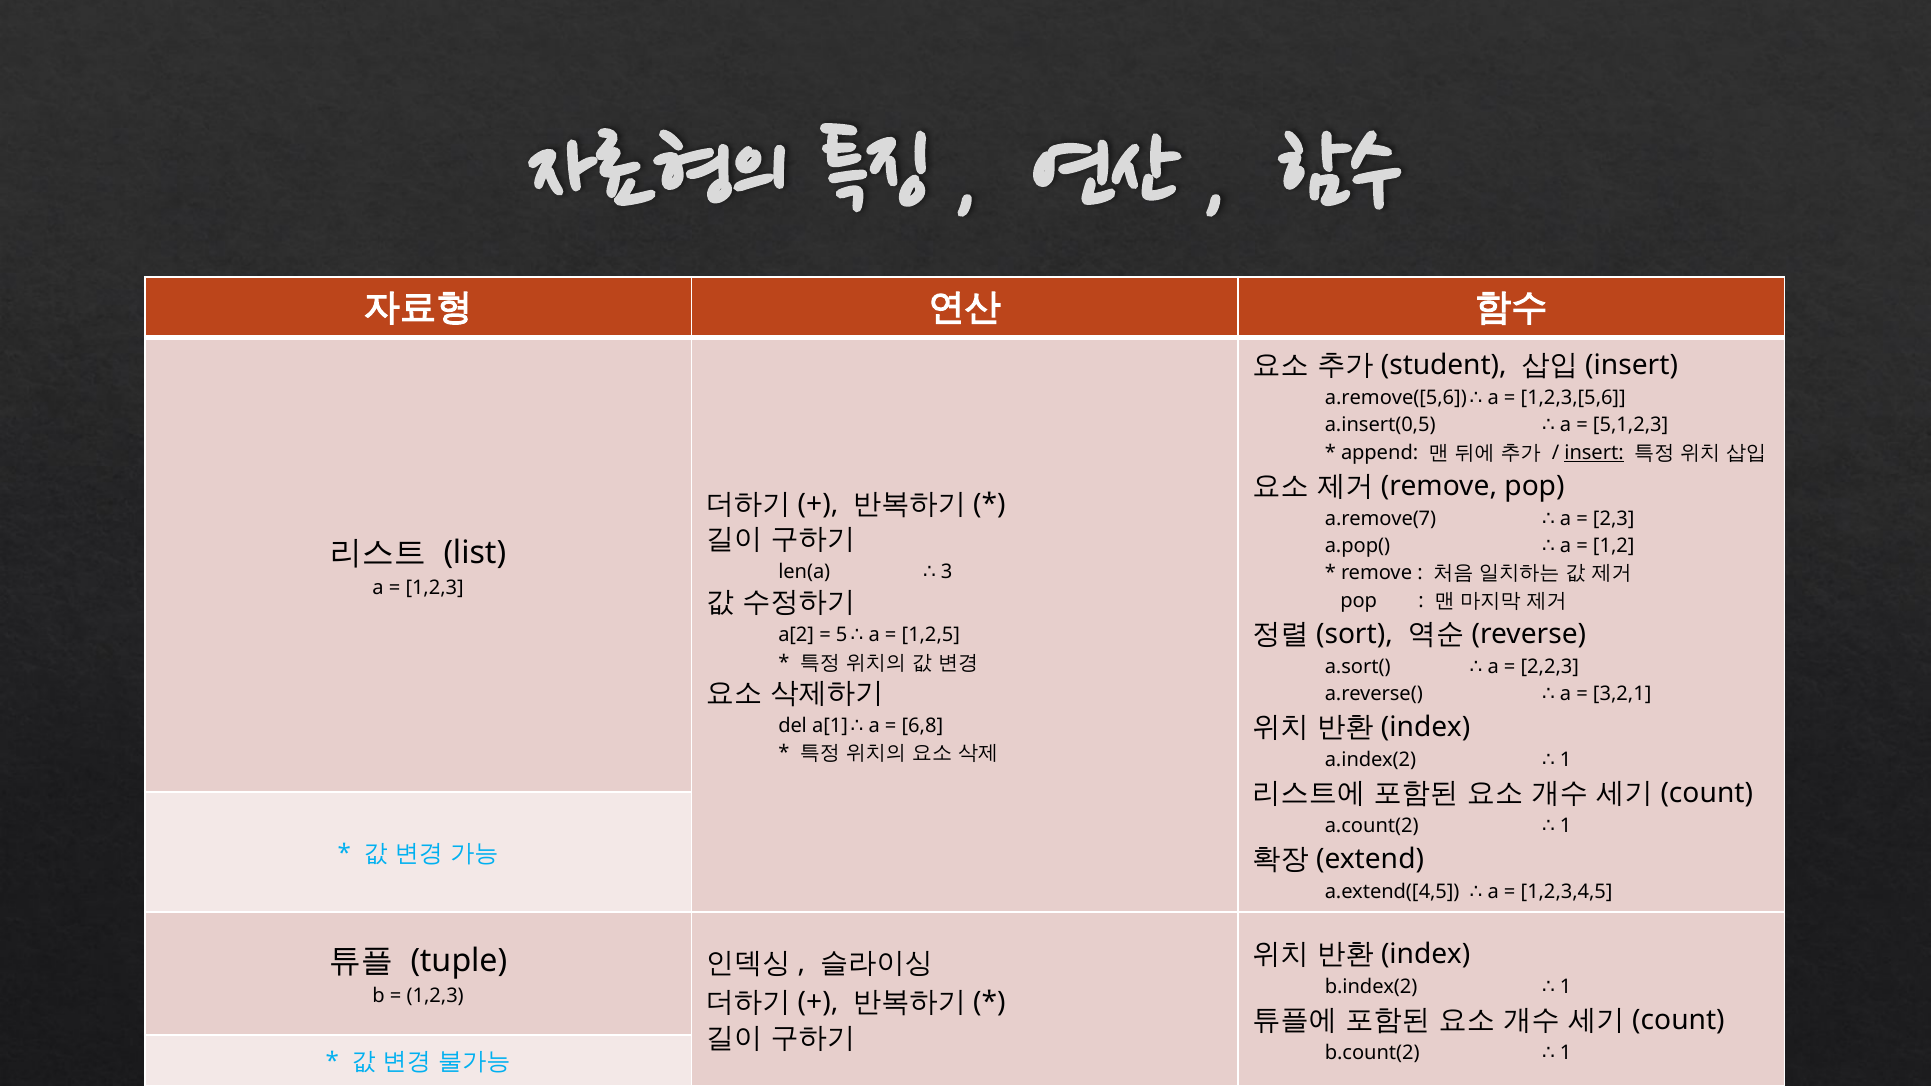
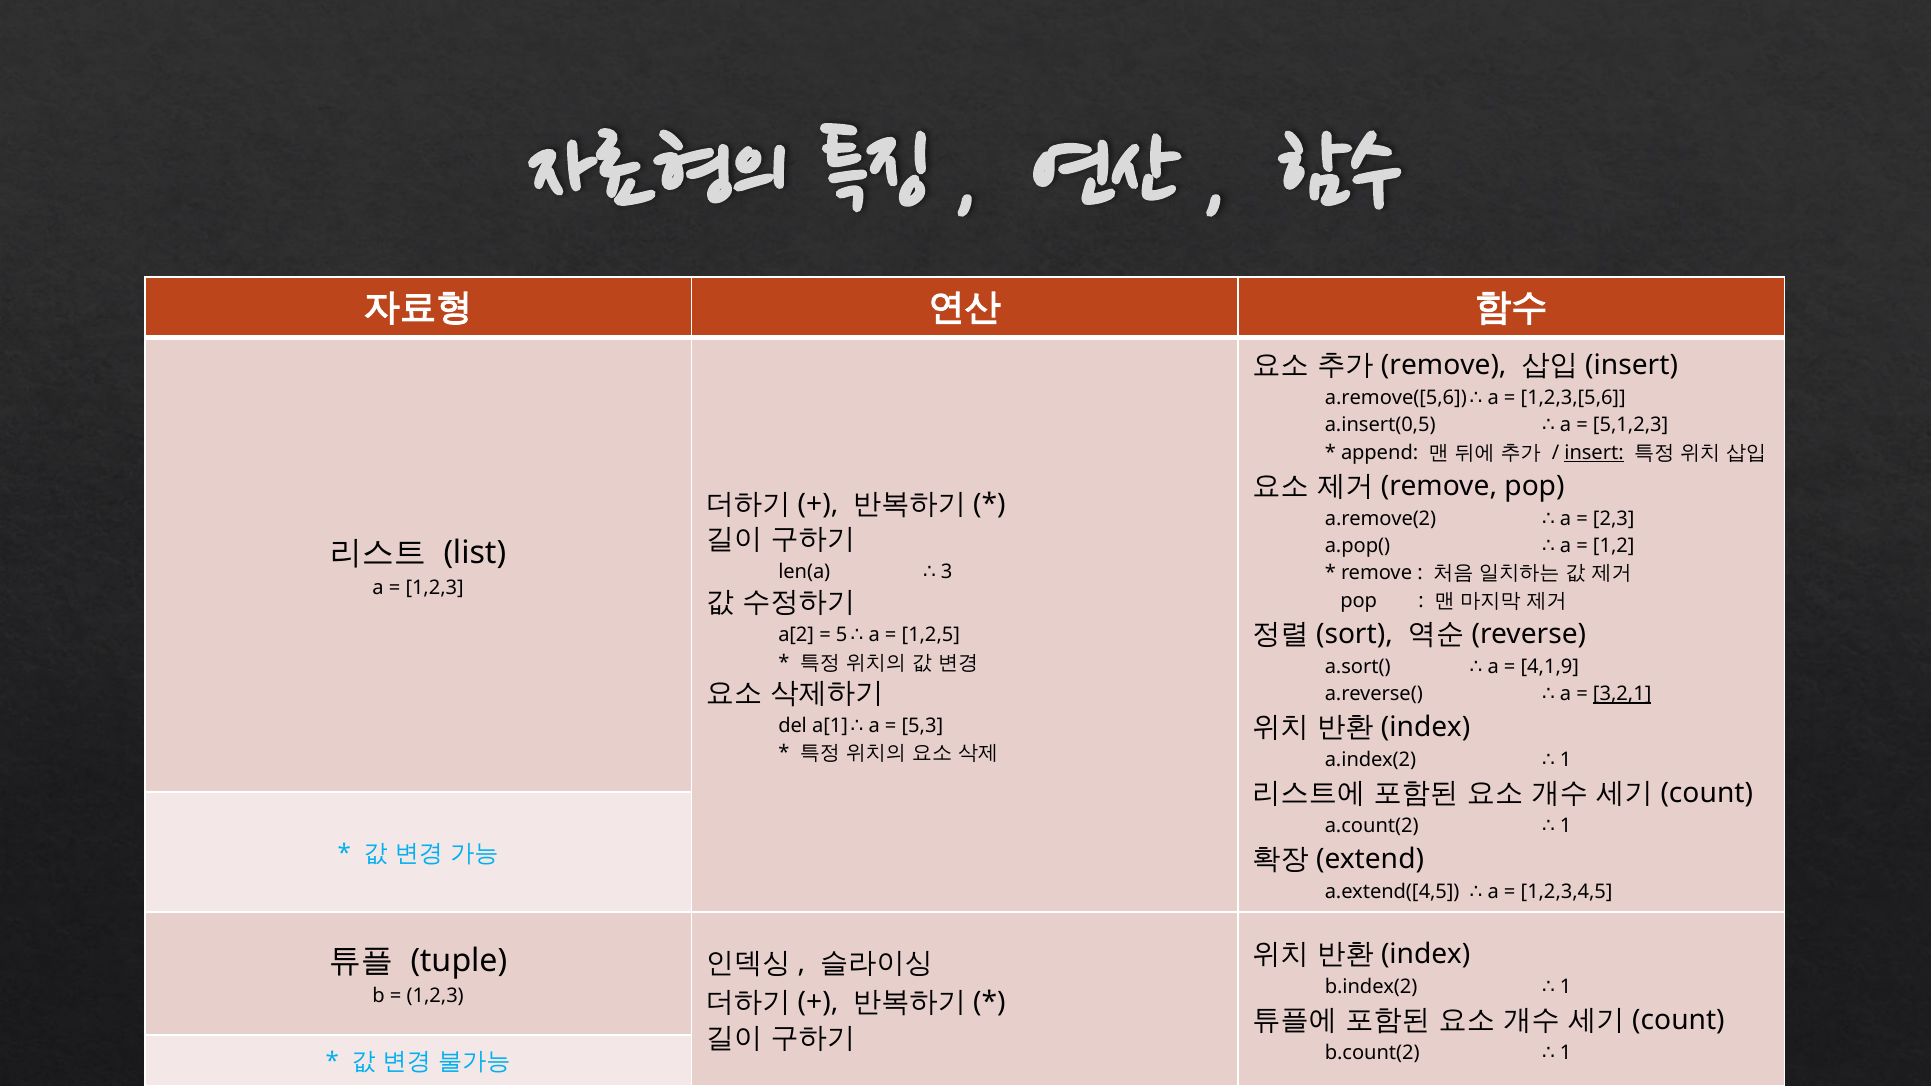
student: student -> remove (1444, 365)
a.remove(7: a.remove(7 -> a.remove(2 (1380, 519)
2,2,3: 2,2,3 -> 4,1,9 (1550, 667)
3,2,1 underline: none -> present (1622, 694)
6,8: 6,8 -> 5,3 (922, 726)
